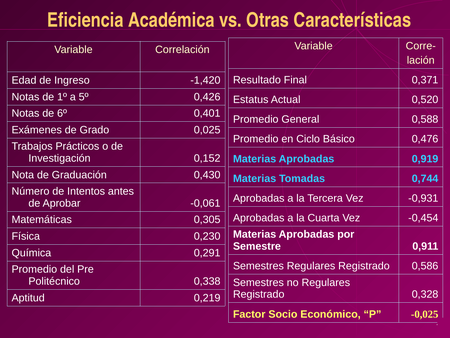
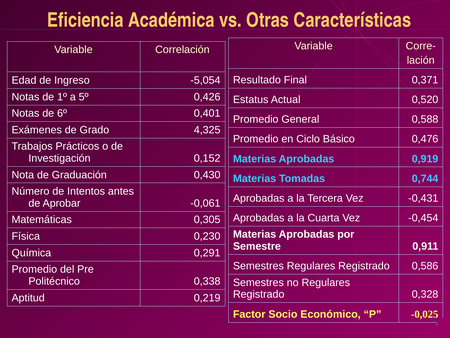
-1,420: -1,420 -> -5,054 (205, 80)
0,025: 0,025 -> 4,325 (207, 130)
-0,931: -0,931 -> -0,431 (423, 198)
